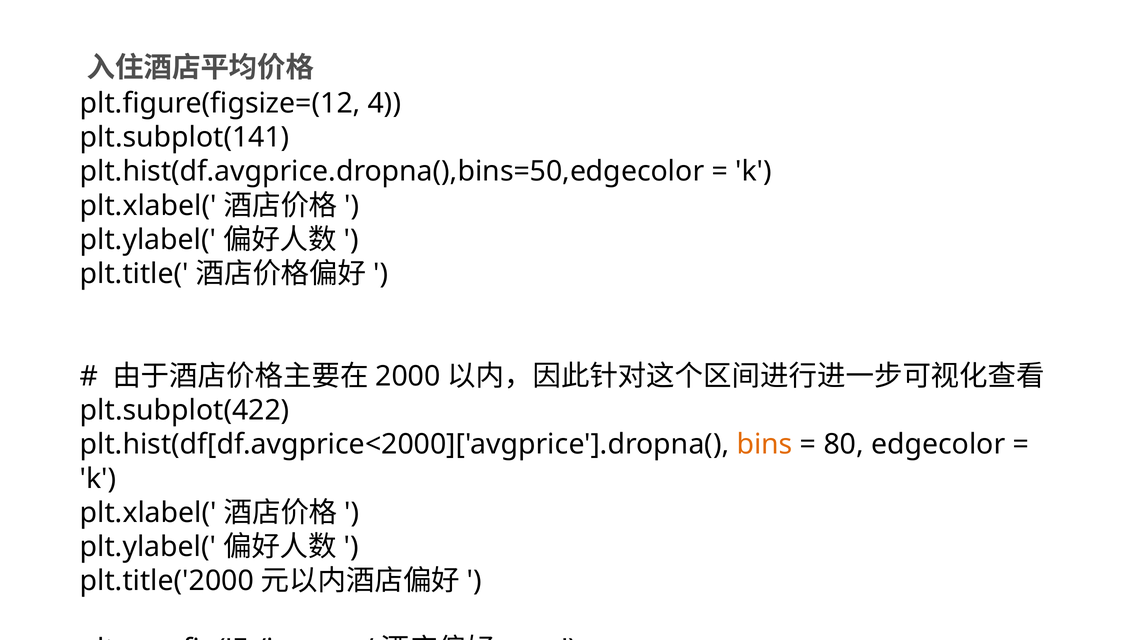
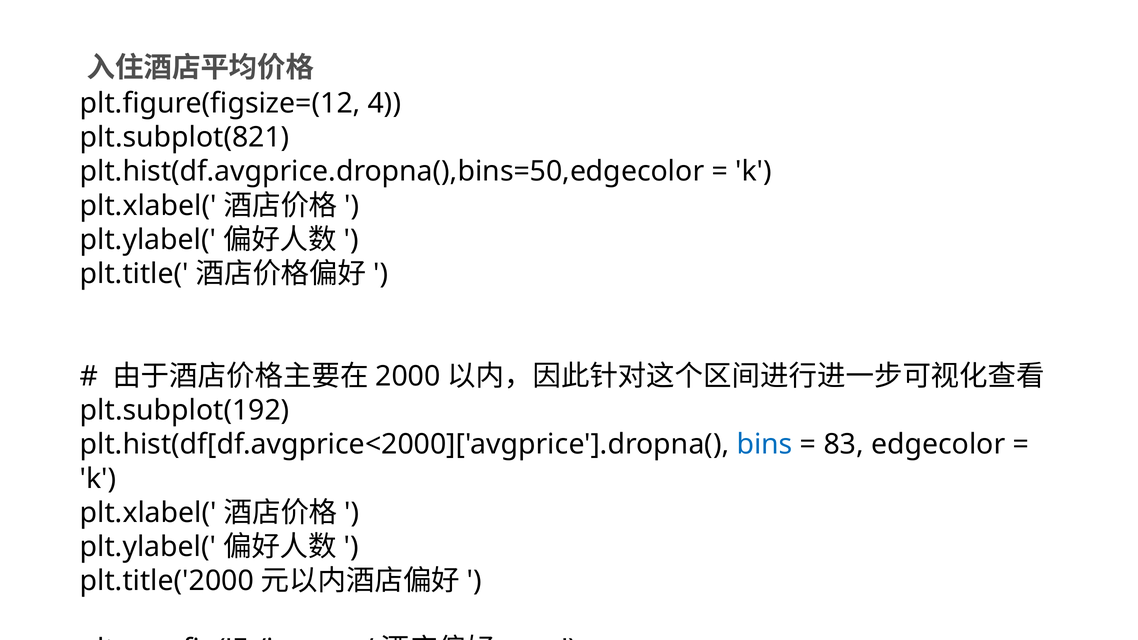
plt.subplot(141: plt.subplot(141 -> plt.subplot(821 (185, 137)
plt.subplot(422: plt.subplot(422 -> plt.subplot(192 (185, 411)
bins colour: orange -> blue (765, 445)
80: 80 -> 83 (844, 445)
